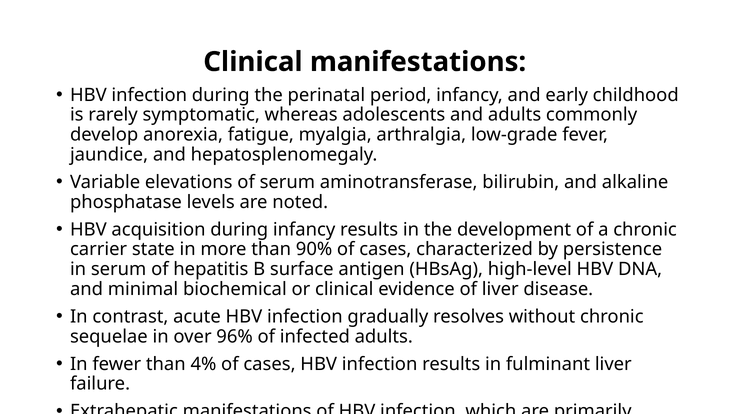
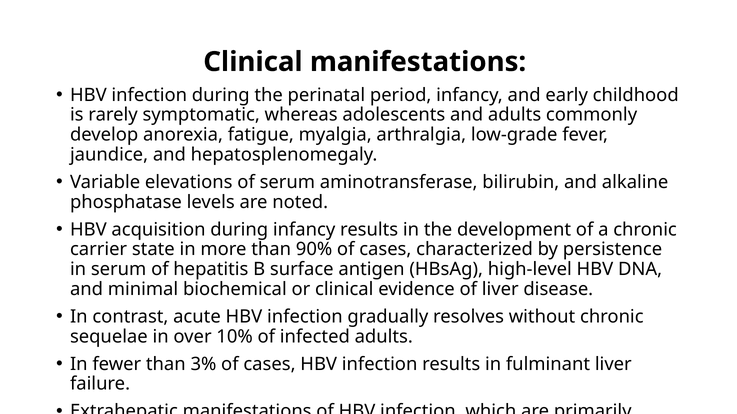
96%: 96% -> 10% (235, 337)
4%: 4% -> 3% (203, 364)
